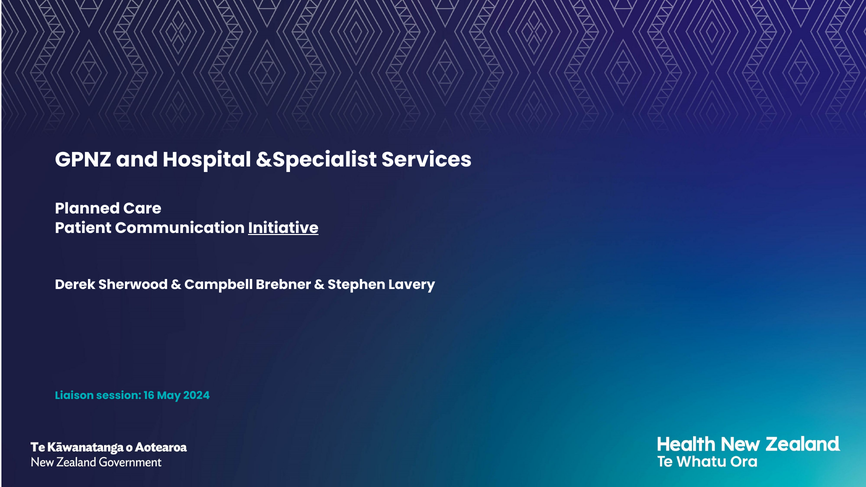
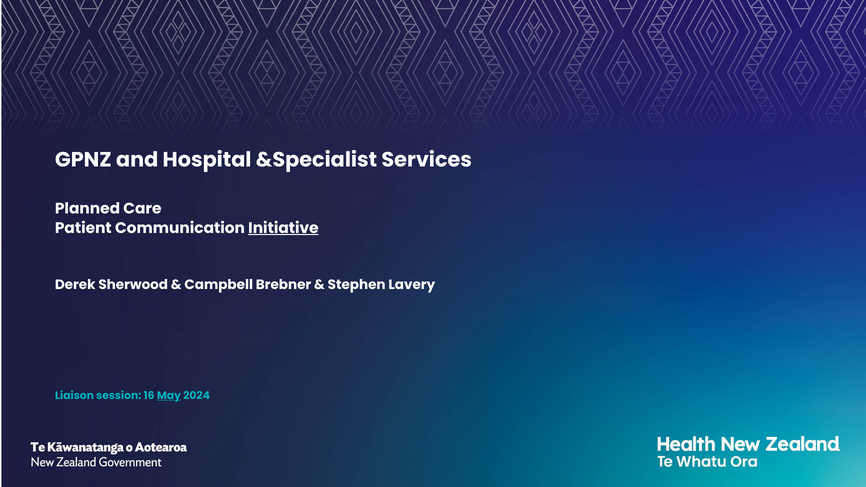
May underline: none -> present (169, 396)
